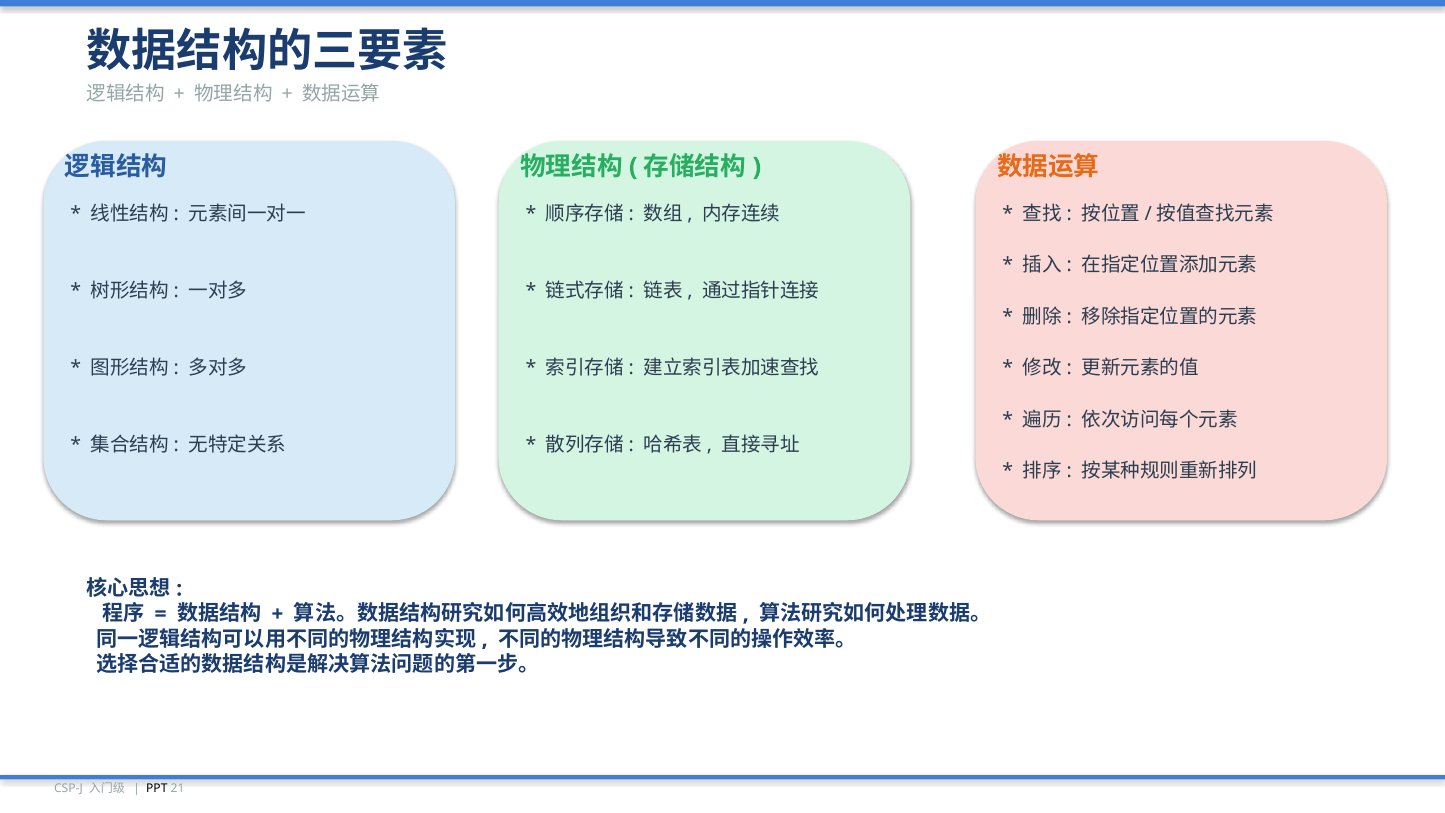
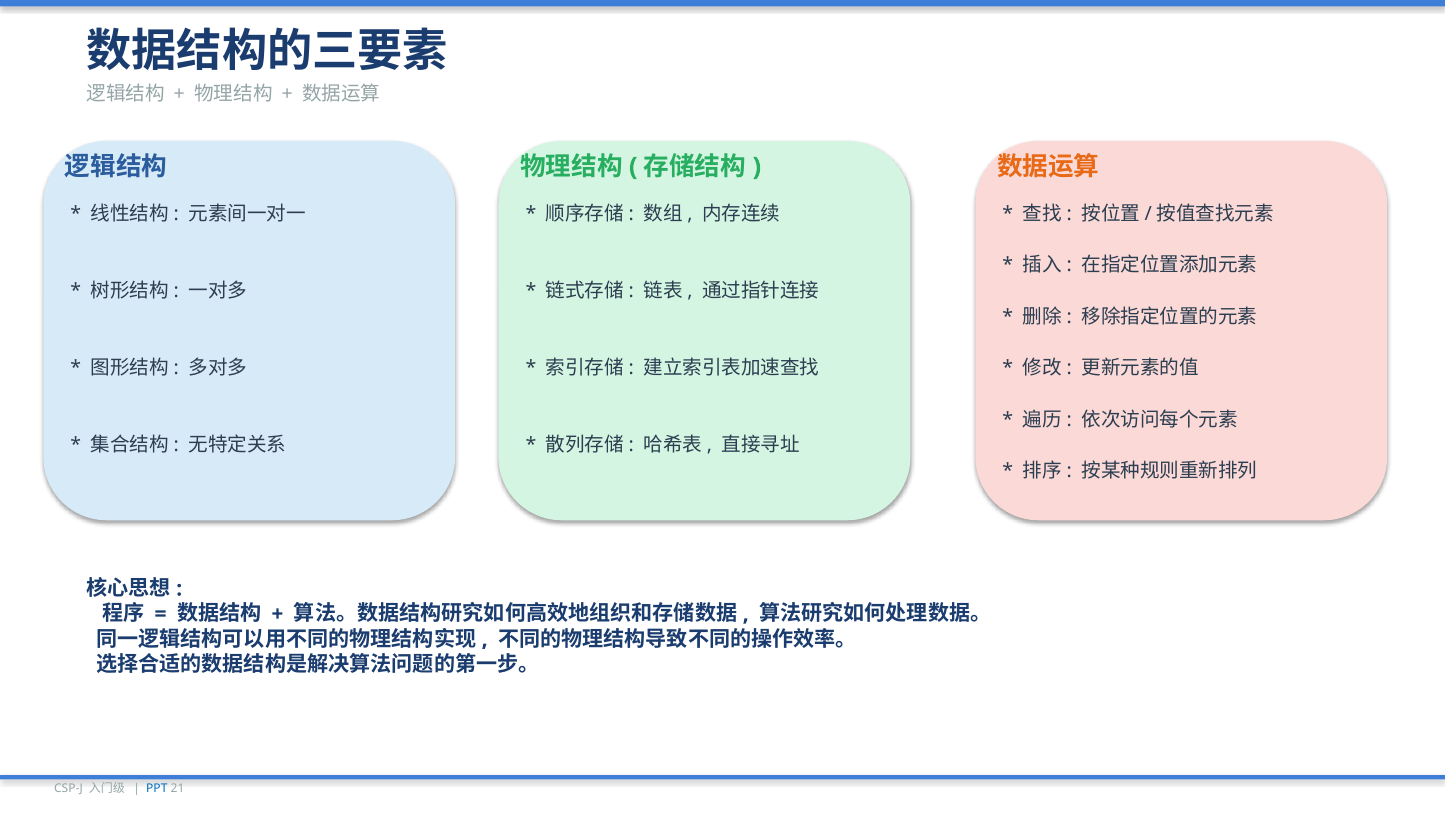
PPT colour: black -> blue (157, 788)
